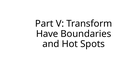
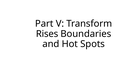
Have: Have -> Rises (47, 34)
